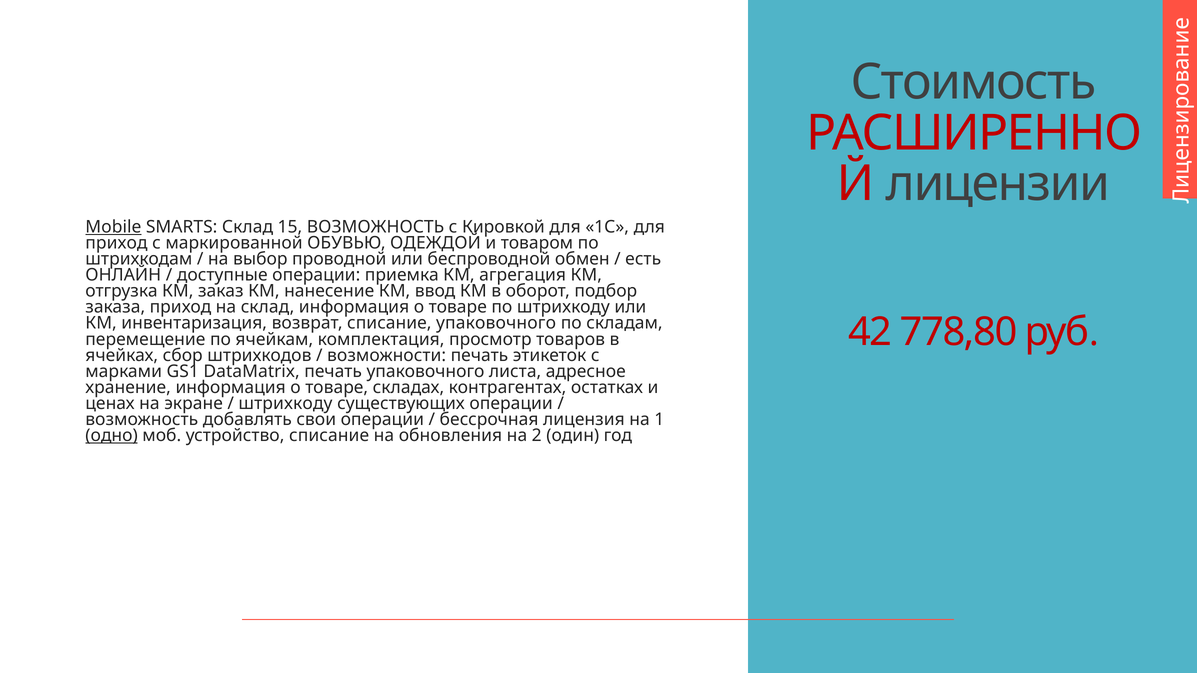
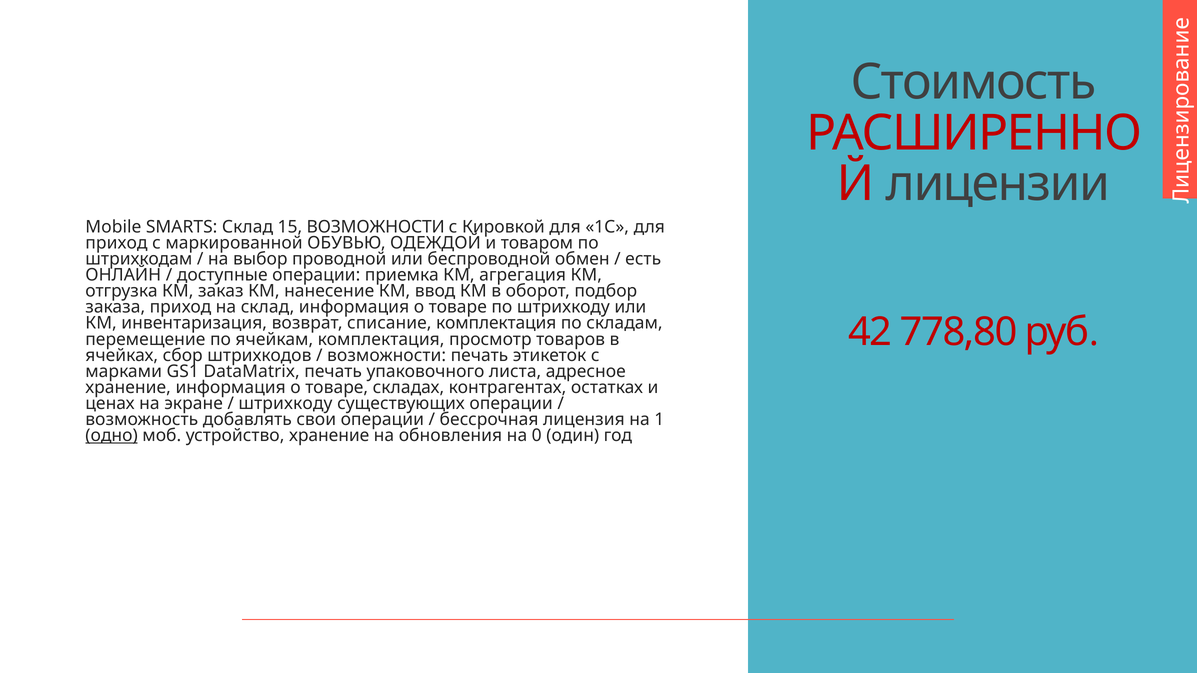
Mobile underline: present -> none (113, 227)
15 ВОЗМОЖНОСТЬ: ВОЗМОЖНОСТЬ -> ВОЗМОЖНОСТИ (376, 227)
списание упаковочного: упаковочного -> комплектация (496, 323)
устройство списание: списание -> хранение (329, 436)
2: 2 -> 0 (537, 436)
